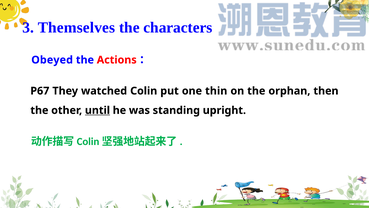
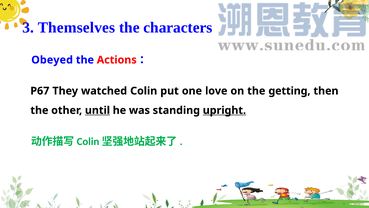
thin: thin -> love (216, 91)
orphan: orphan -> getting (289, 91)
upright underline: none -> present (224, 110)
